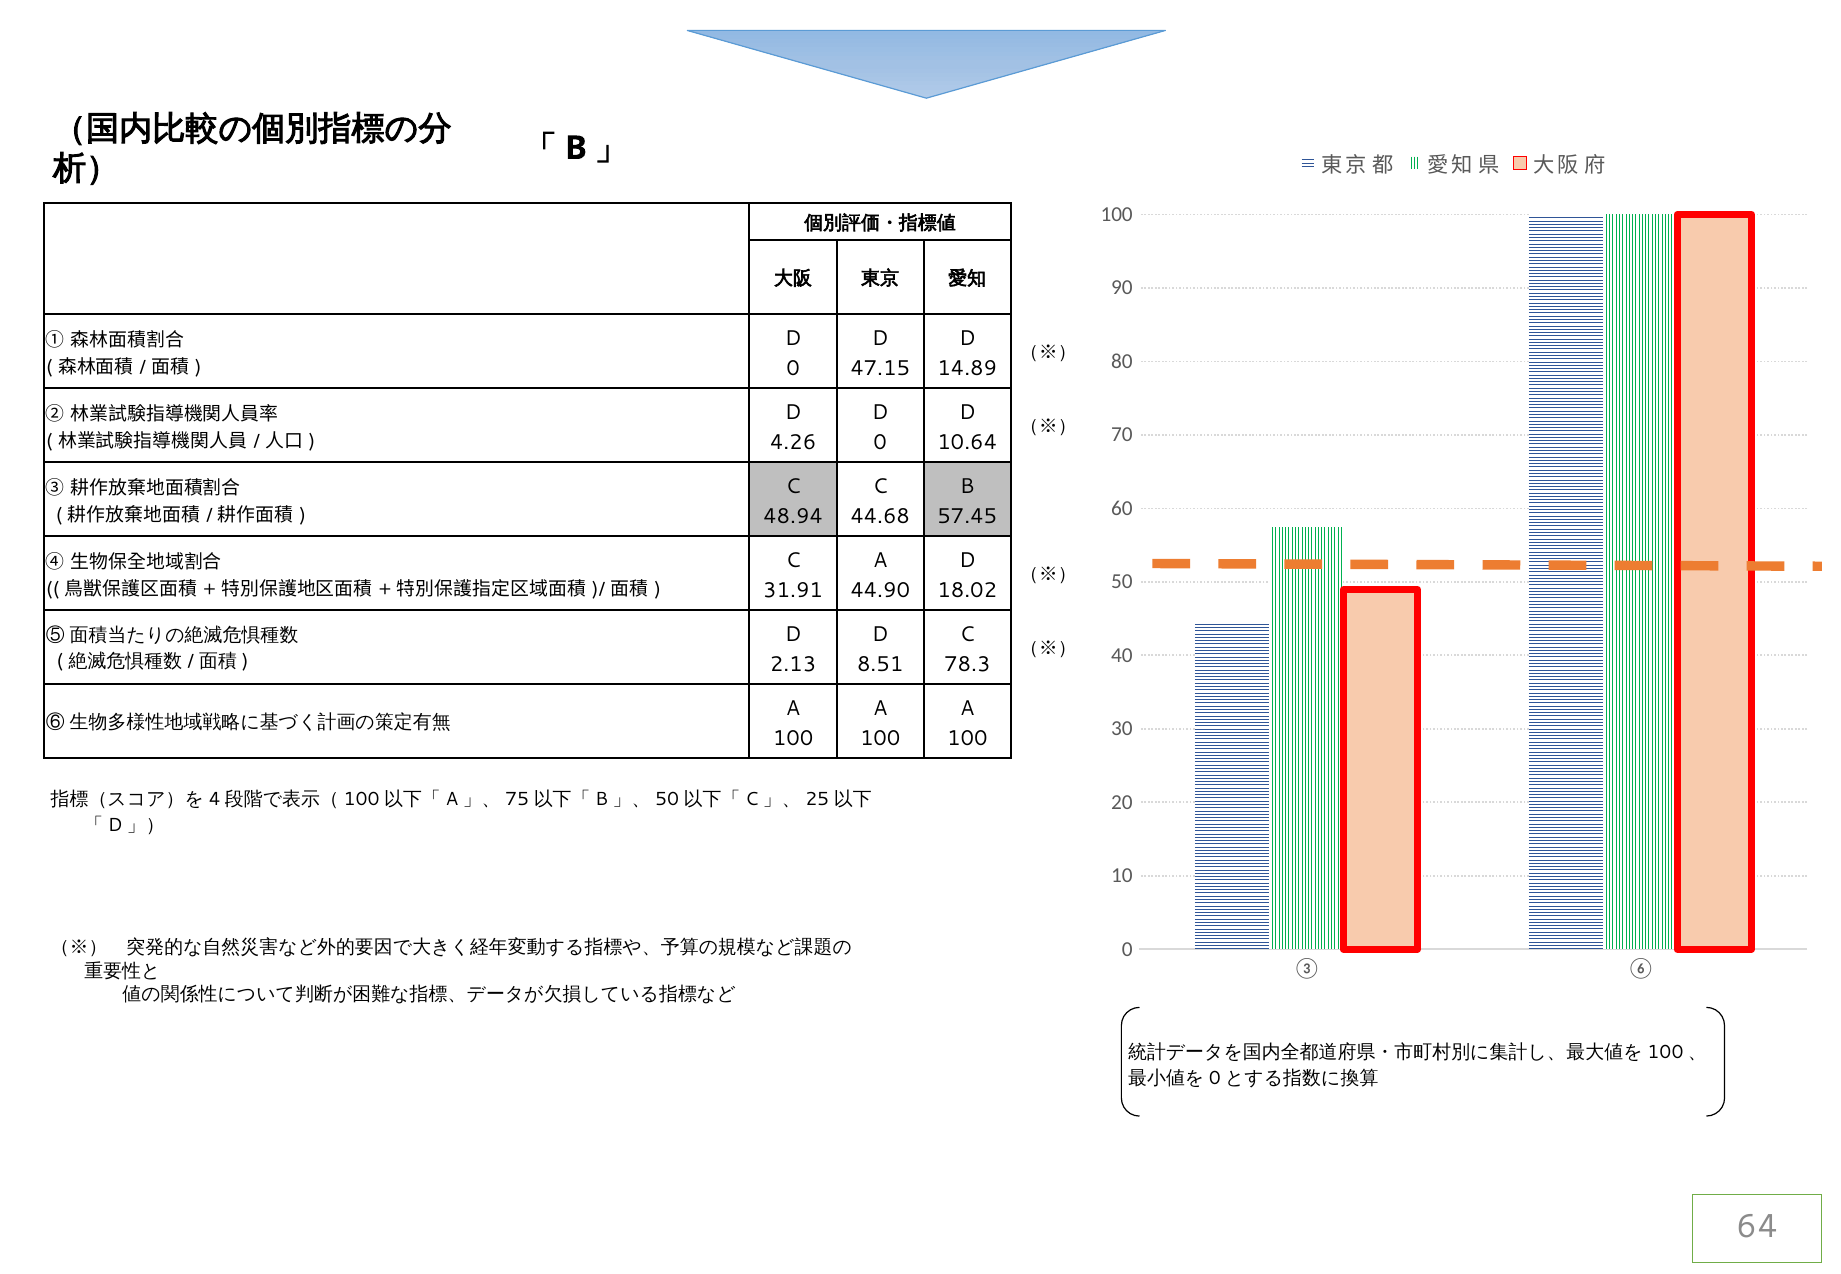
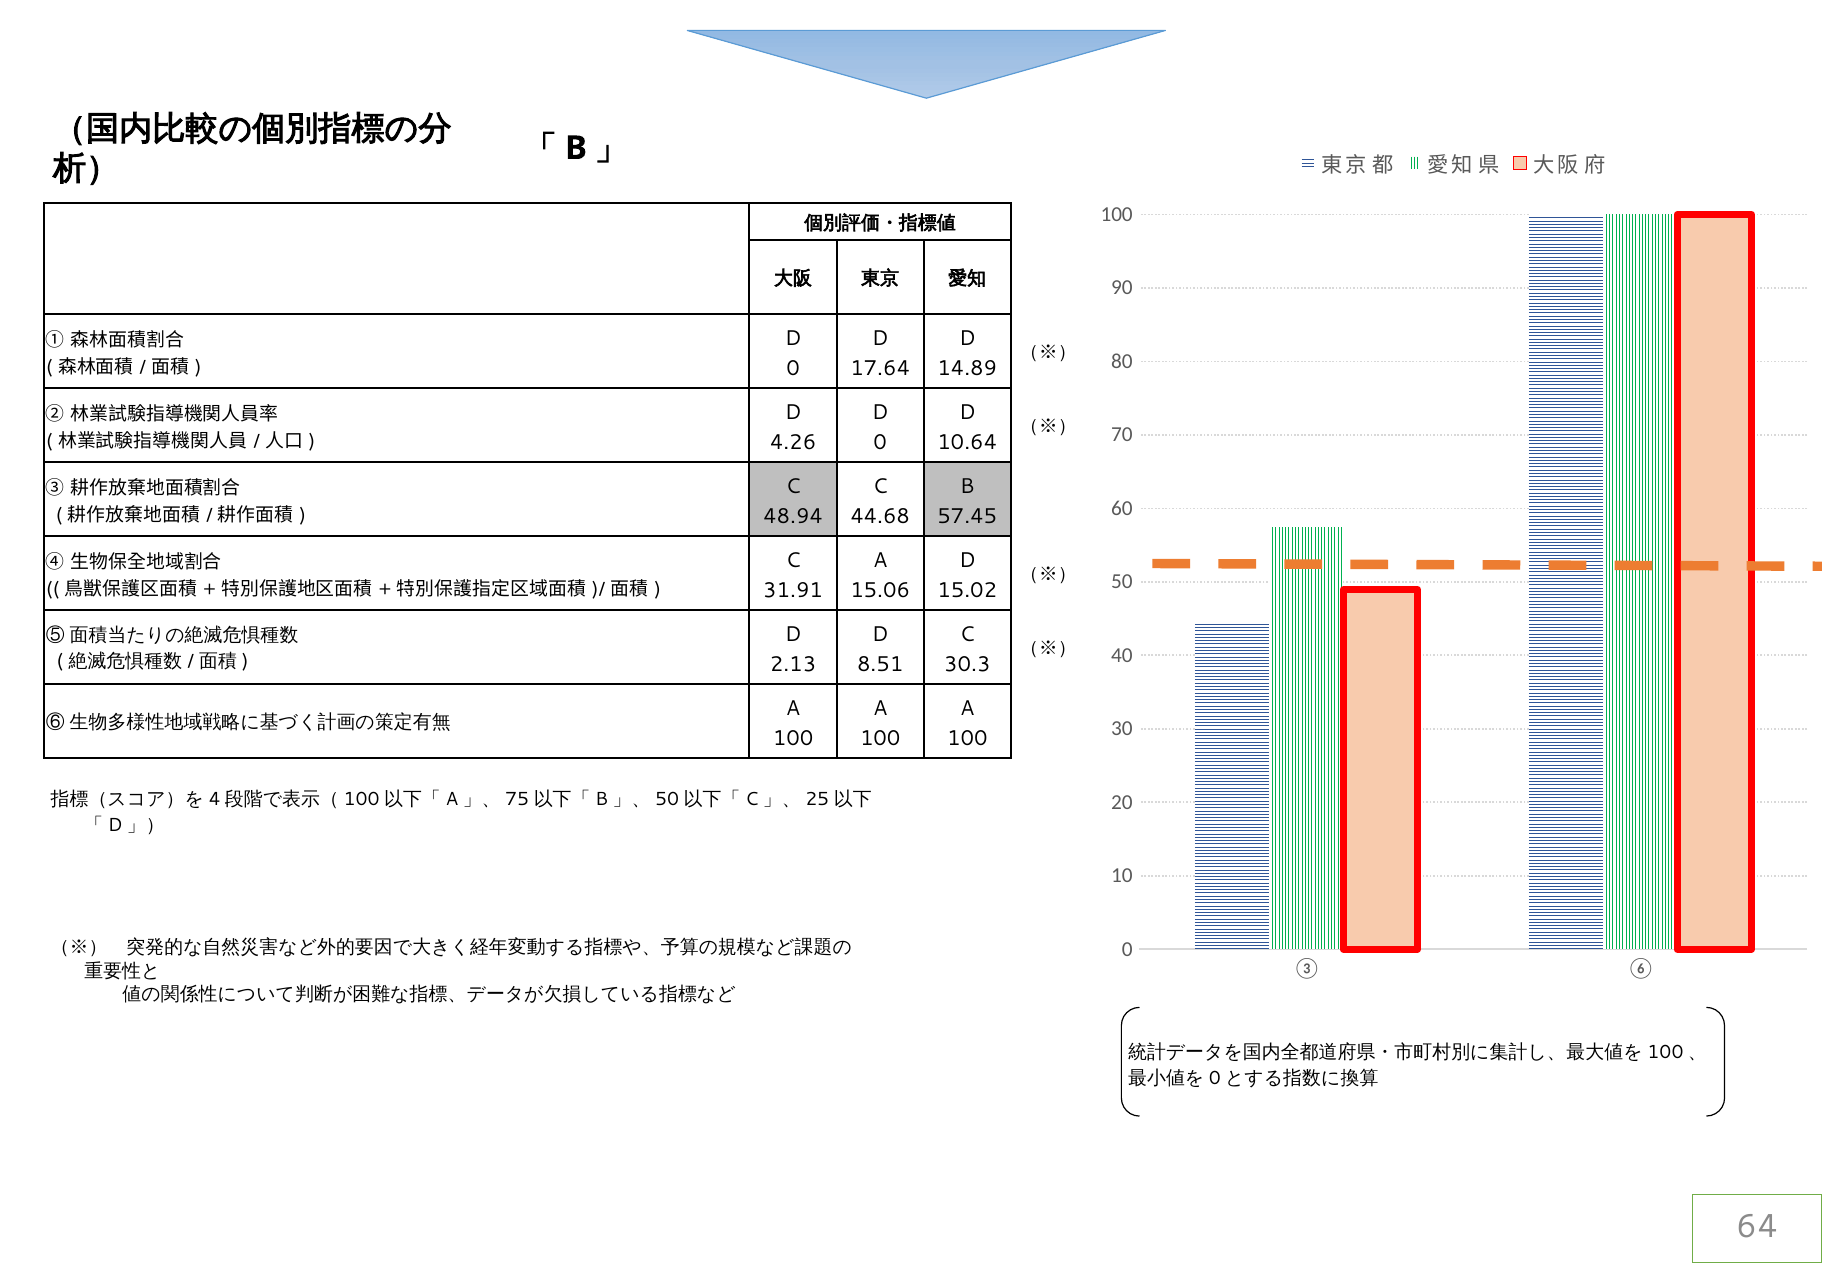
47.15: 47.15 -> 17.64 (880, 368)
44.90: 44.90 -> 15.06 (880, 590)
18.02: 18.02 -> 15.02 (967, 590)
78.3: 78.3 -> 30.3 (967, 665)
